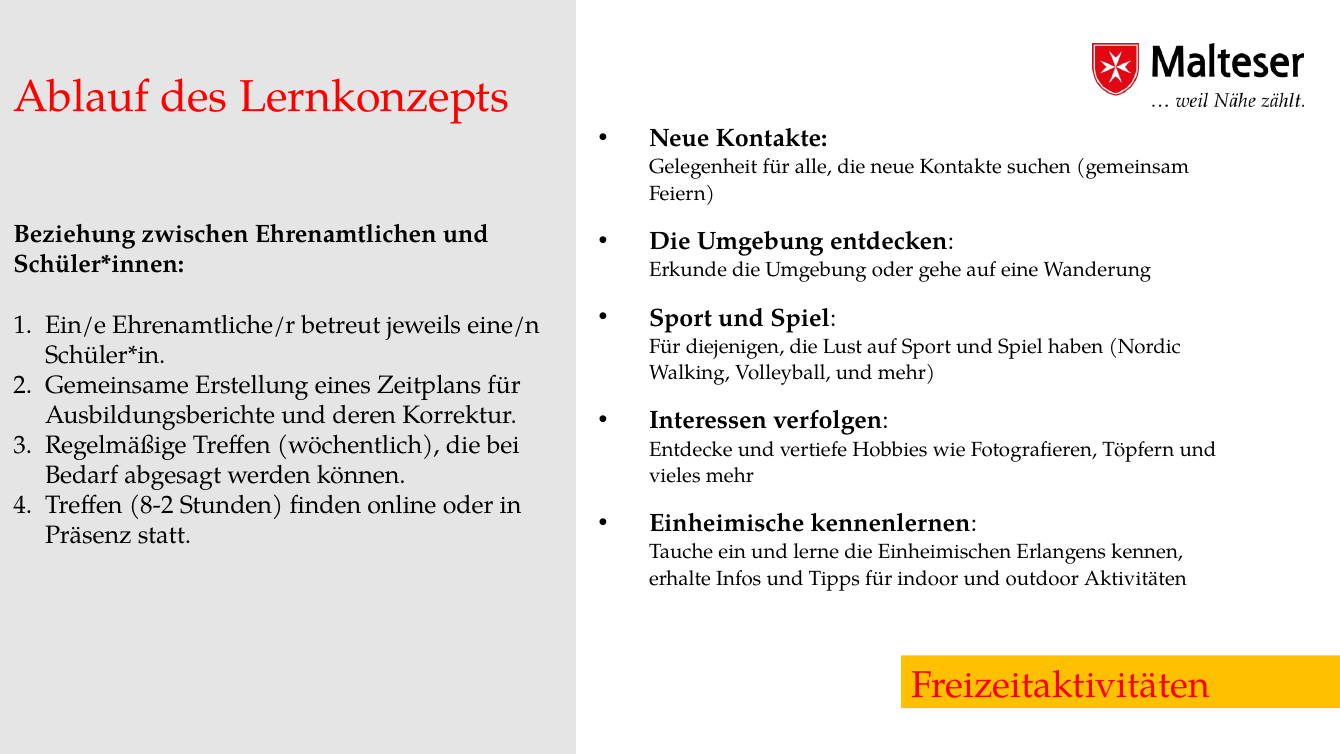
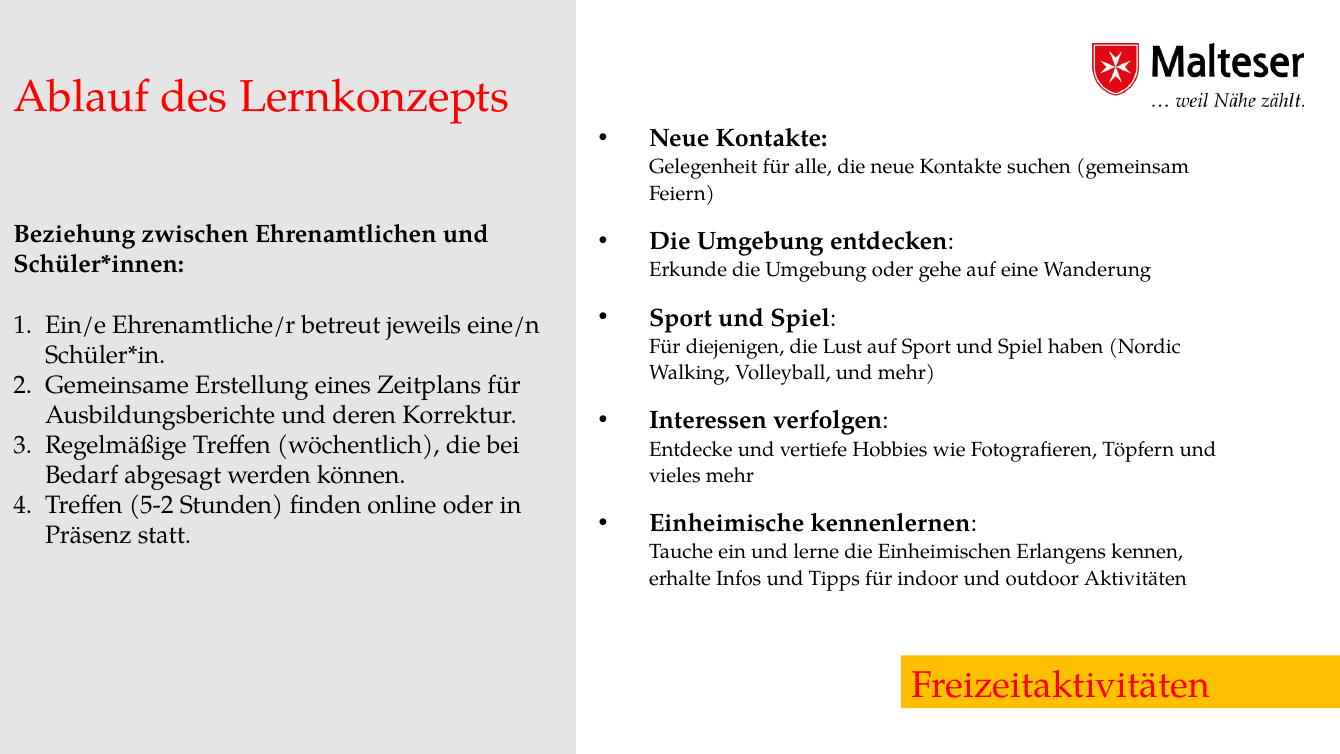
8-2: 8-2 -> 5-2 (151, 505)
